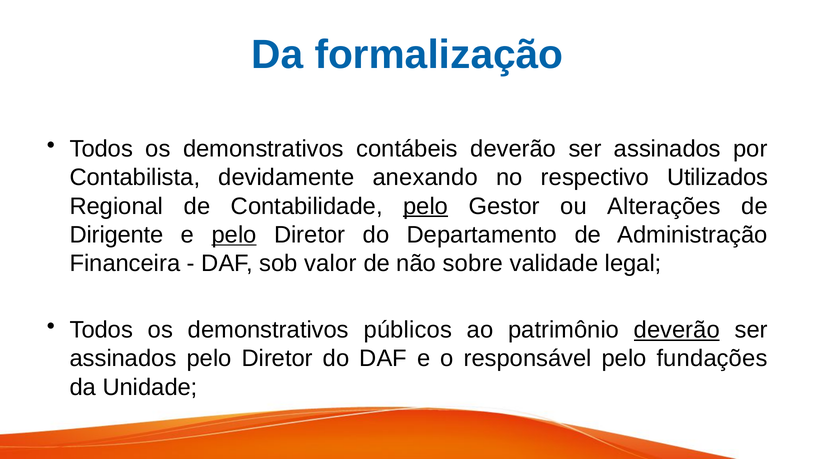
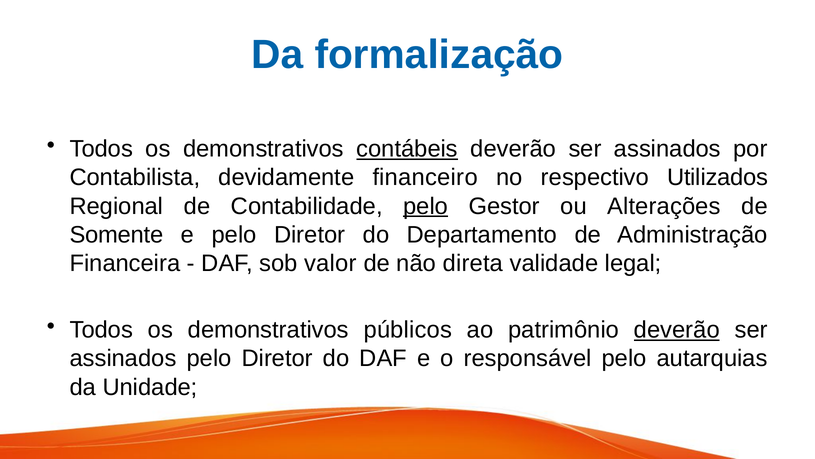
contábeis underline: none -> present (407, 149)
anexando: anexando -> financeiro (425, 177)
Dirigente: Dirigente -> Somente (117, 234)
pelo underline: present -> none (234, 234)
sobre: sobre -> direta (473, 263)
fundações: fundações -> autarquias (712, 358)
